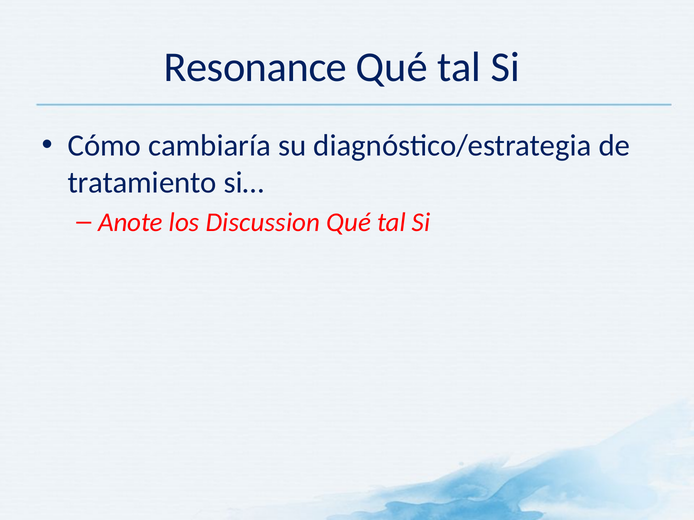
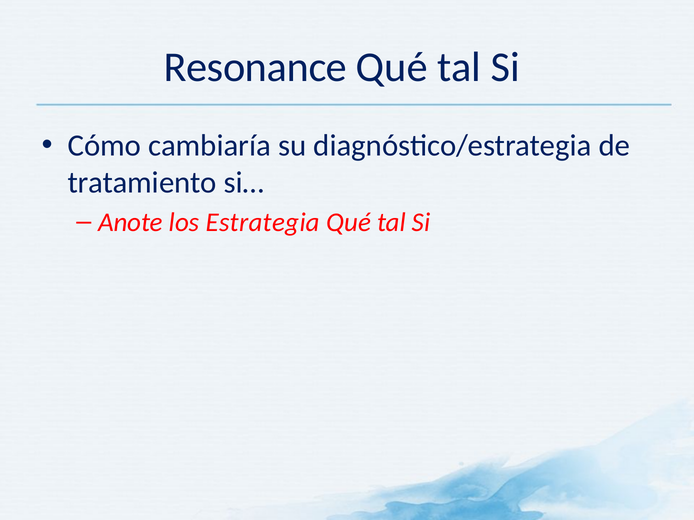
Discussion: Discussion -> Estrategia (263, 222)
